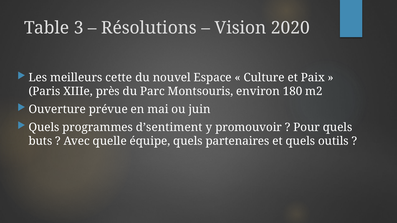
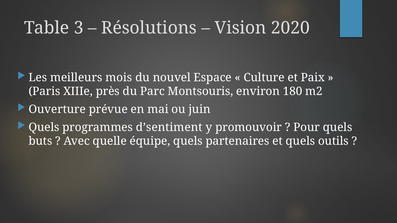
cette: cette -> mois (119, 78)
